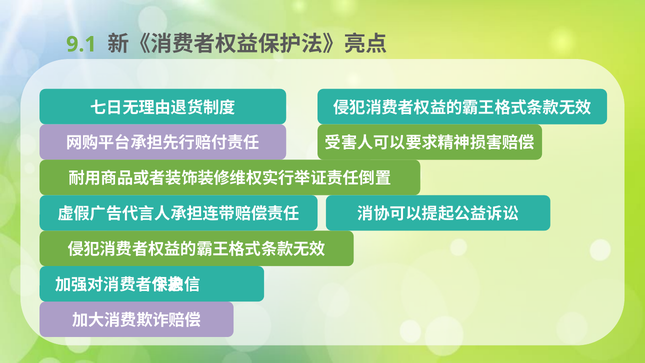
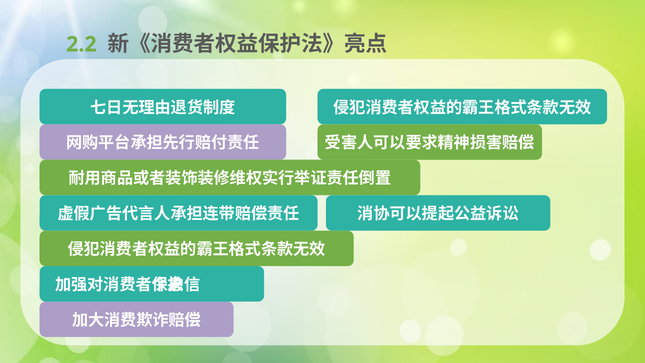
9.1: 9.1 -> 2.2 (81, 44)
